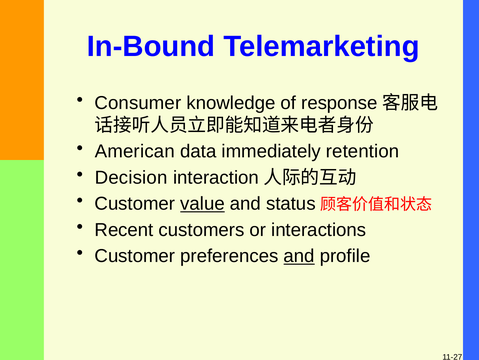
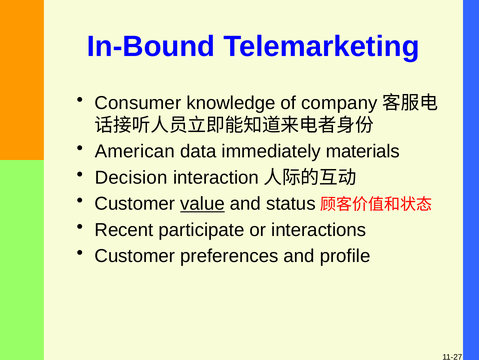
response: response -> company (339, 103)
retention: retention -> materials (363, 151)
customers: customers -> participate (202, 229)
and underline: present -> none (299, 256)
